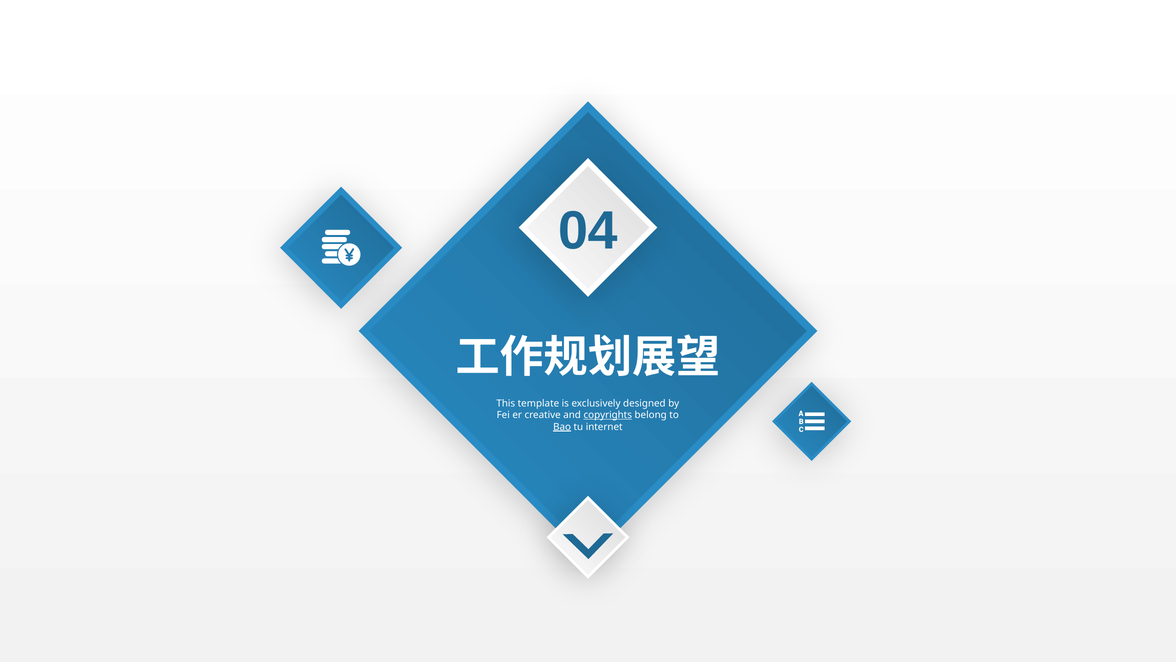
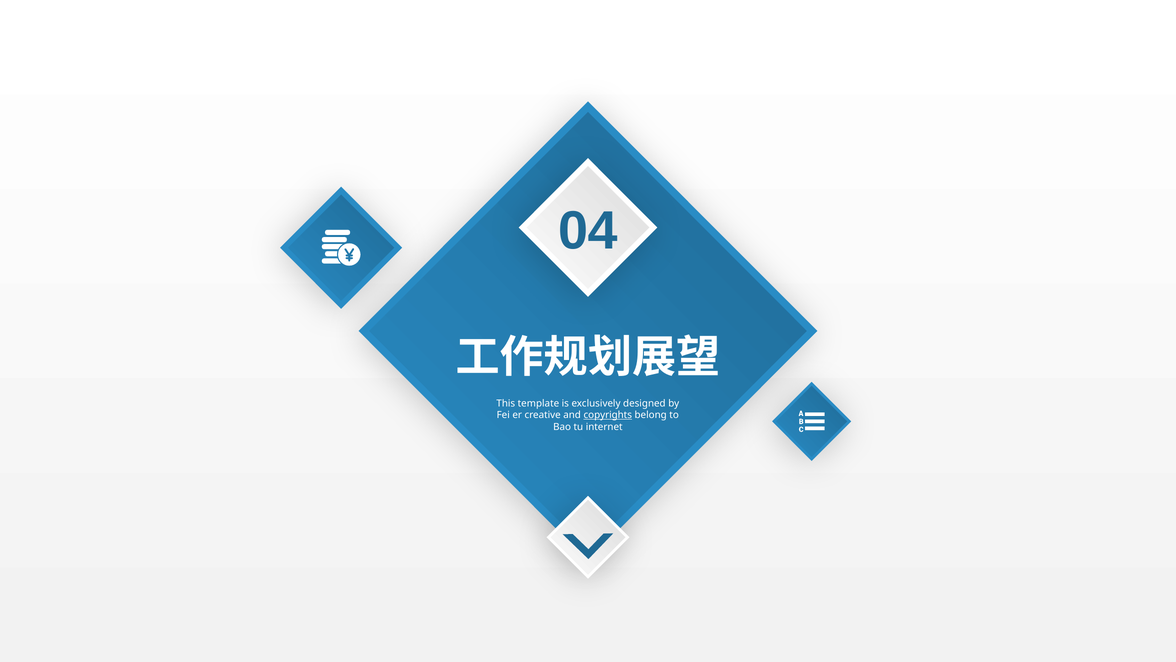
Bao underline: present -> none (562, 426)
